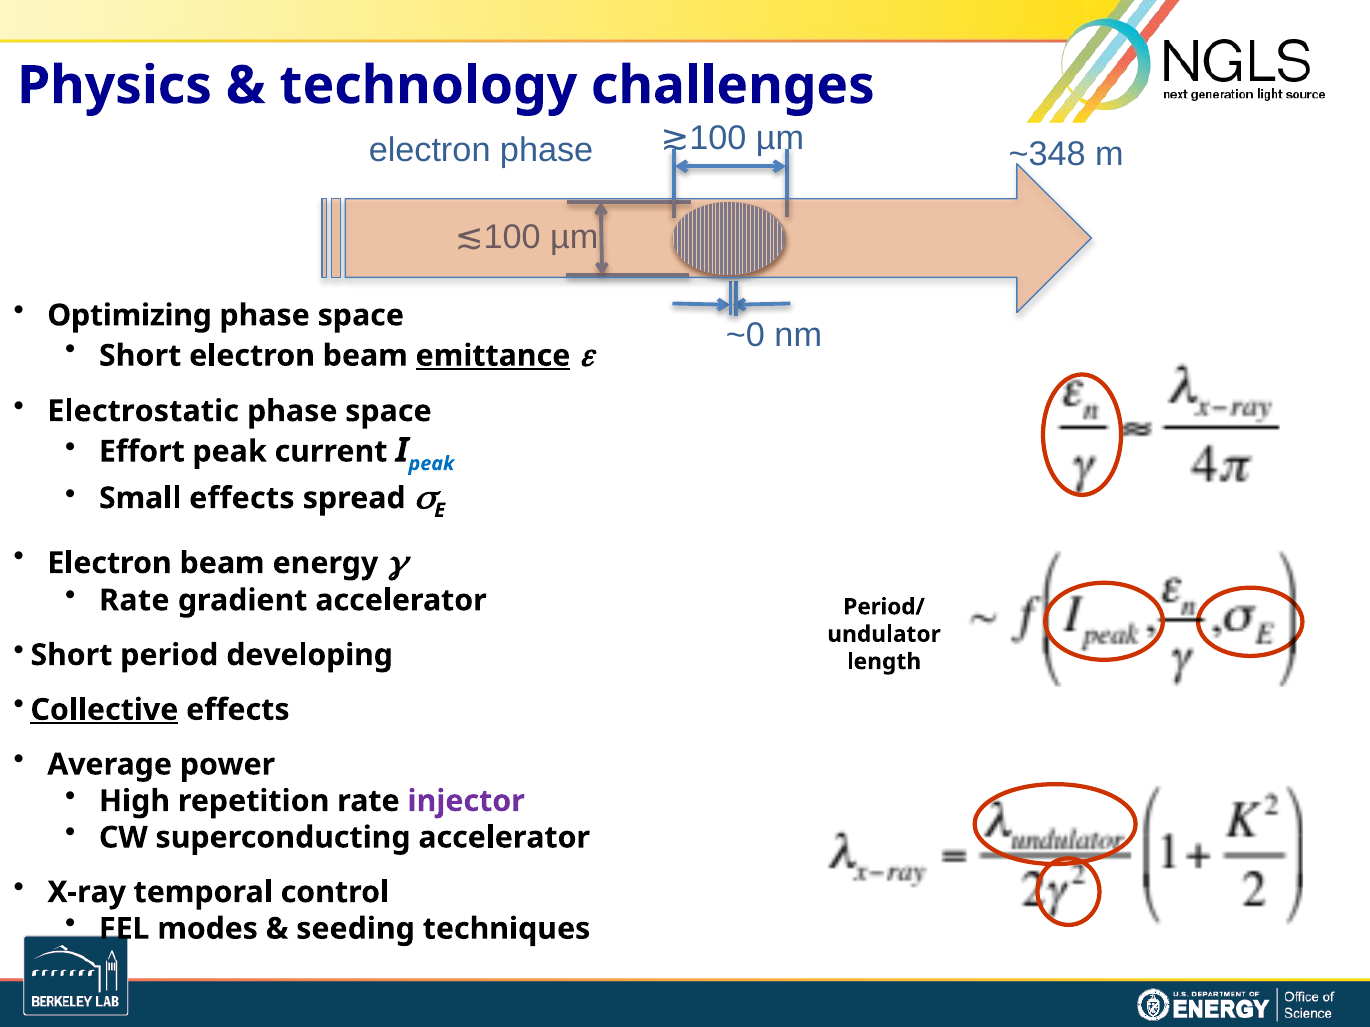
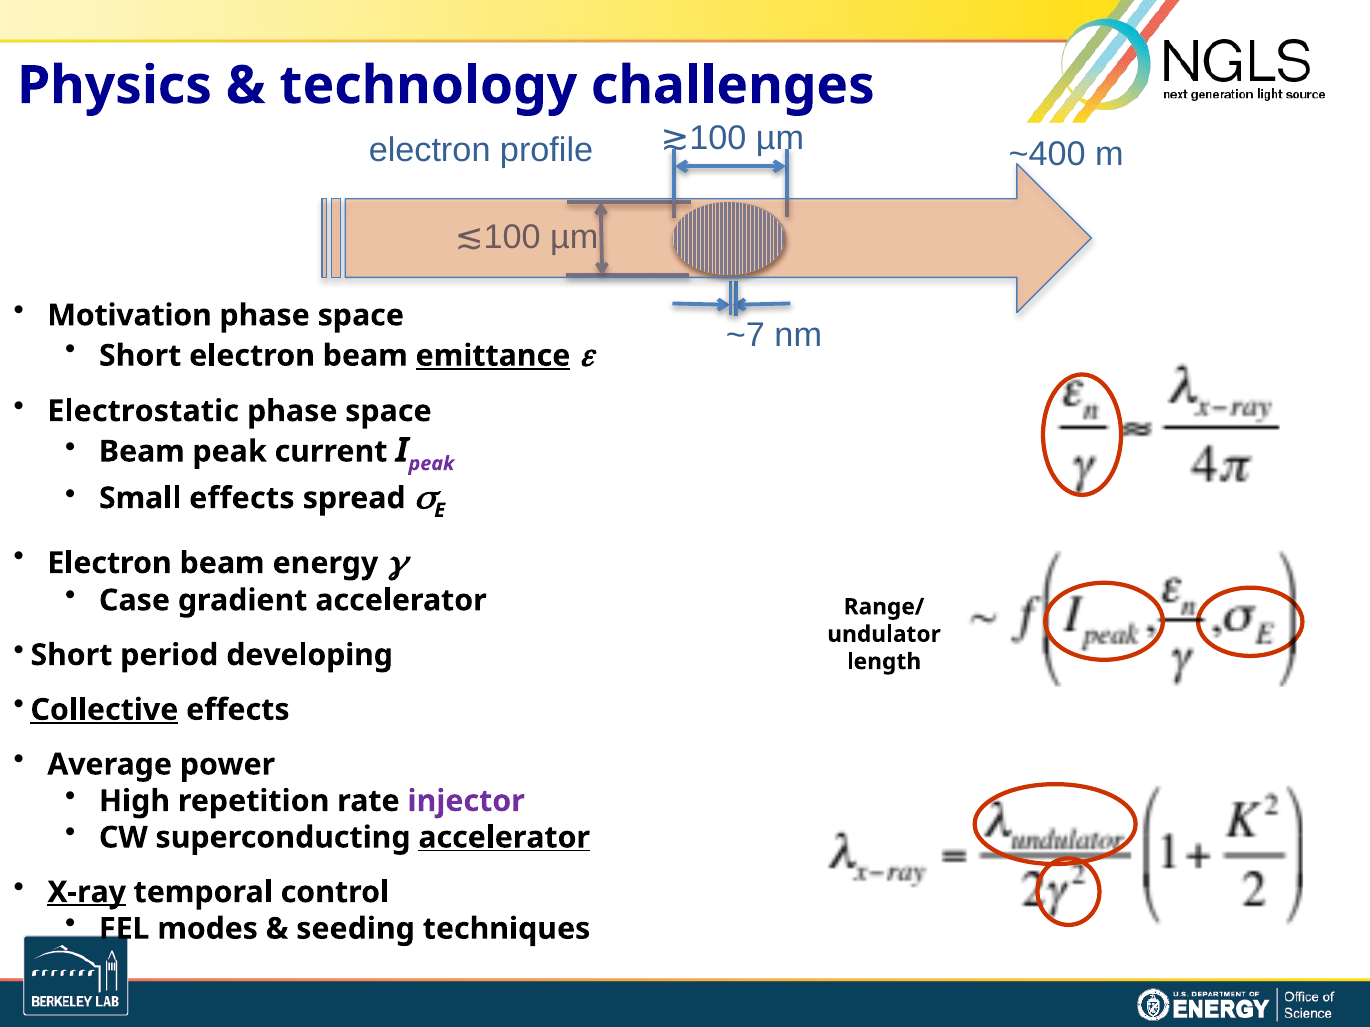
electron phase: phase -> profile (547, 151)
~348: ~348 -> ~400 (1047, 154)
Optimizing: Optimizing -> Motivation (130, 316)
~0: ~0 -> ~7 (745, 336)
Effort: Effort -> Beam (142, 452)
peak colour: blue -> purple (431, 464)
Rate: Rate -> Case (134, 601)
Period/: Period/ -> Range/ (884, 607)
accelerator underline: none -> present (504, 838)
X-ray underline: none -> present (87, 893)
